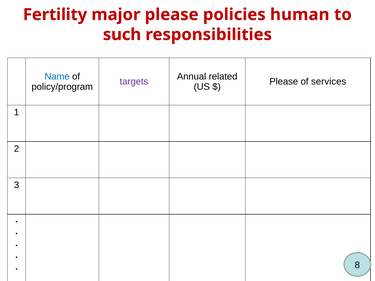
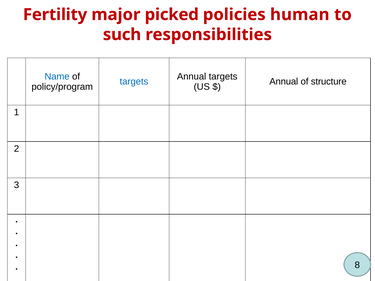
major please: please -> picked (172, 15)
Annual related: related -> targets (223, 76)
targets colour: purple -> blue (134, 82)
Please: Please -> Annual (284, 82)
services: services -> structure (329, 82)
